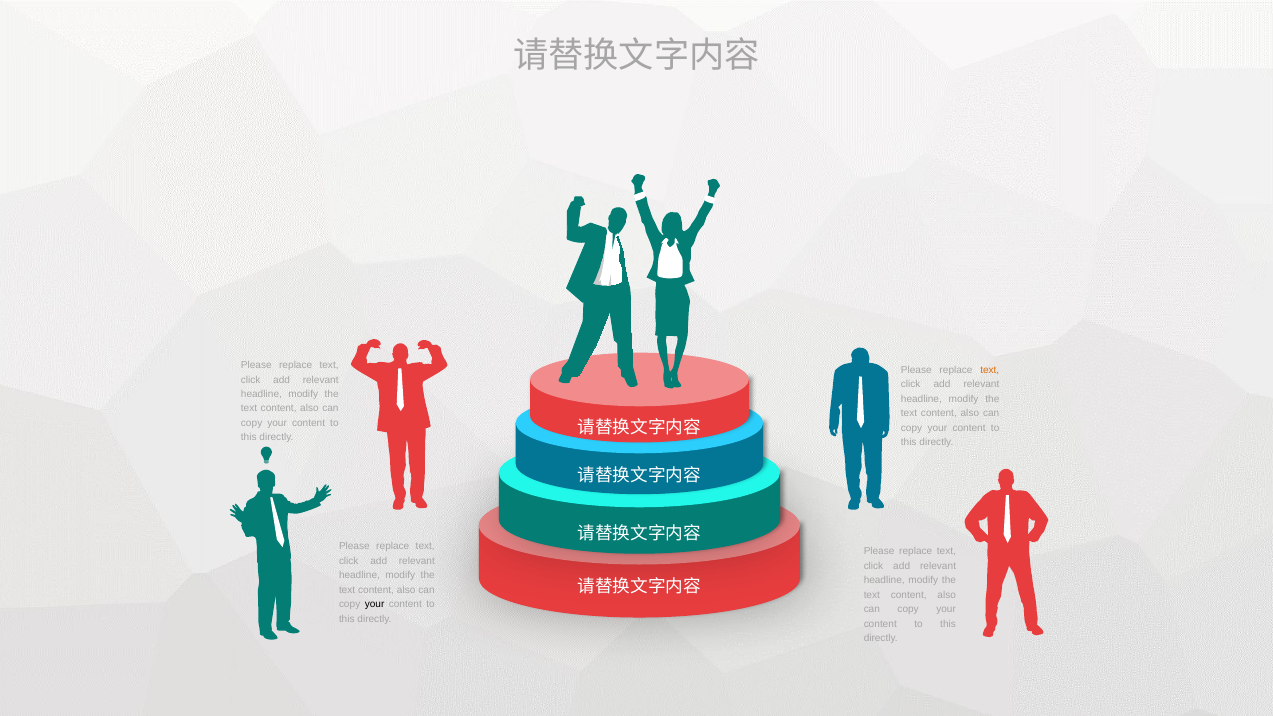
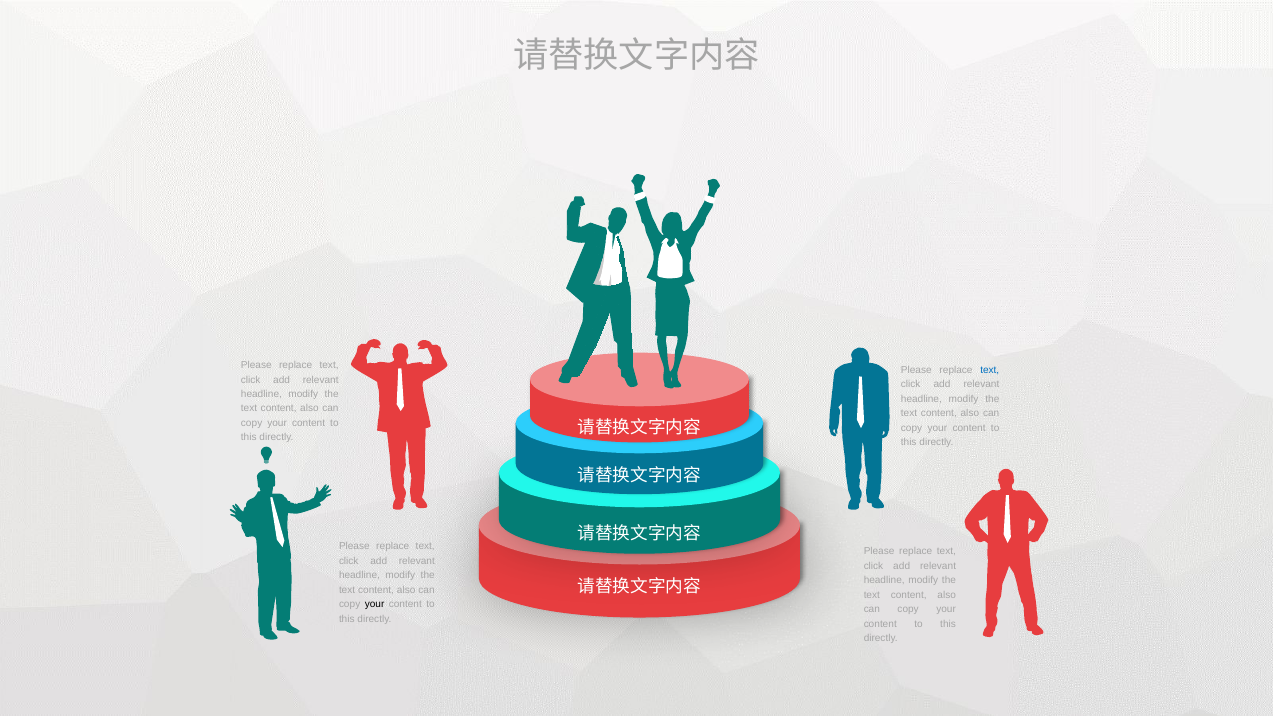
text colour: orange -> blue (990, 370)
